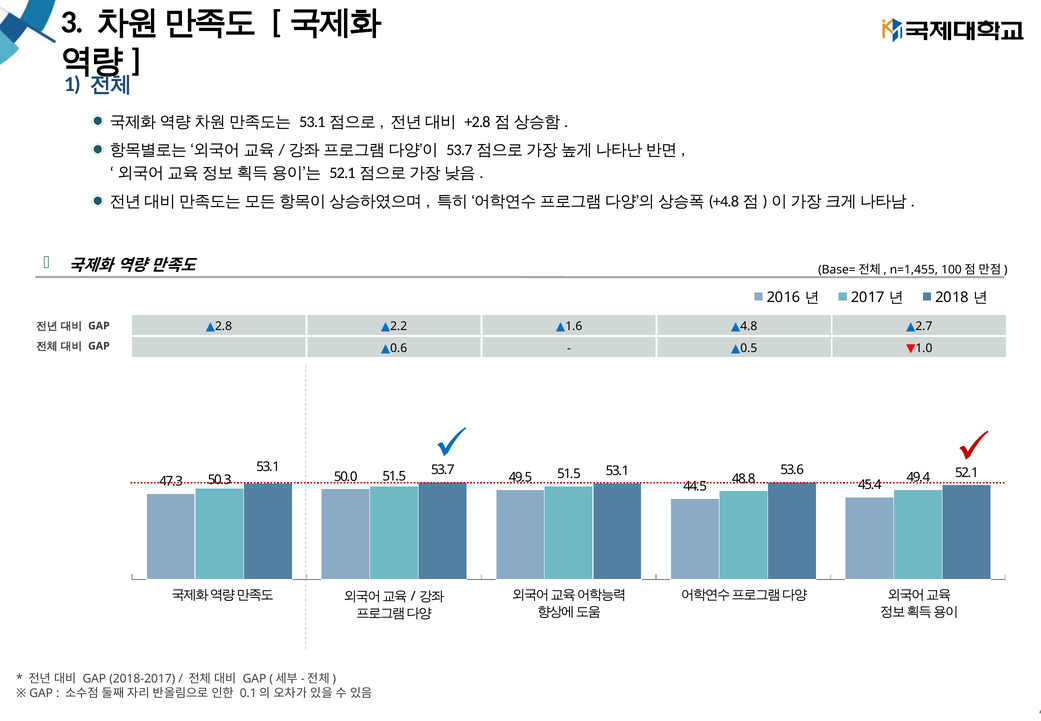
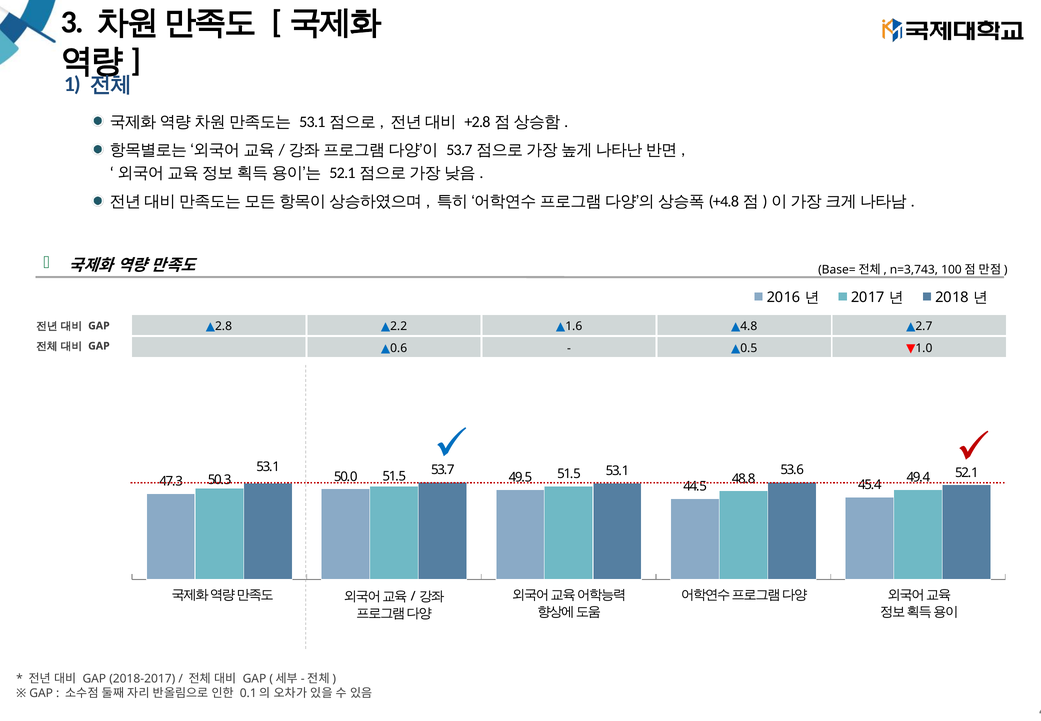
n=1,455: n=1,455 -> n=3,743 (914, 270)
